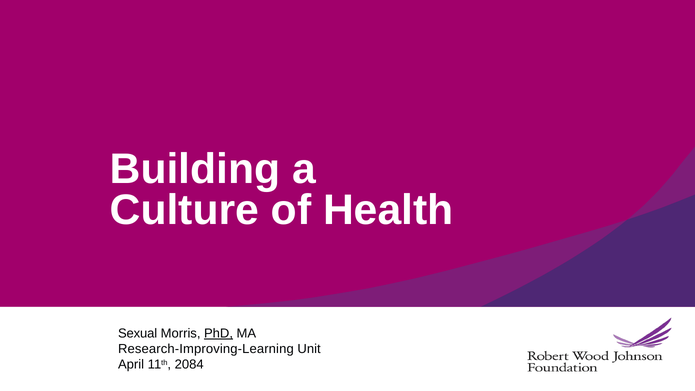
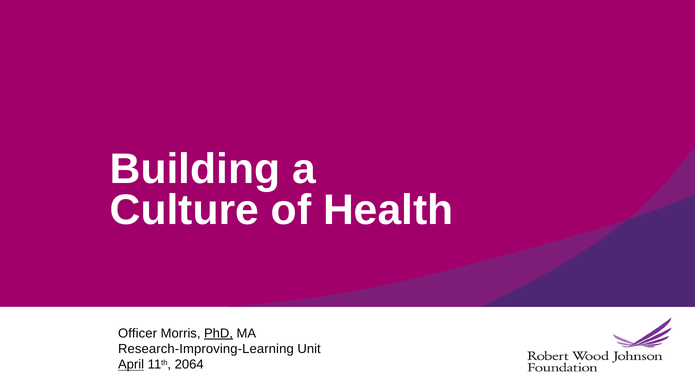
Sexual: Sexual -> Officer (138, 333)
April underline: none -> present (131, 365)
2084: 2084 -> 2064 (189, 365)
